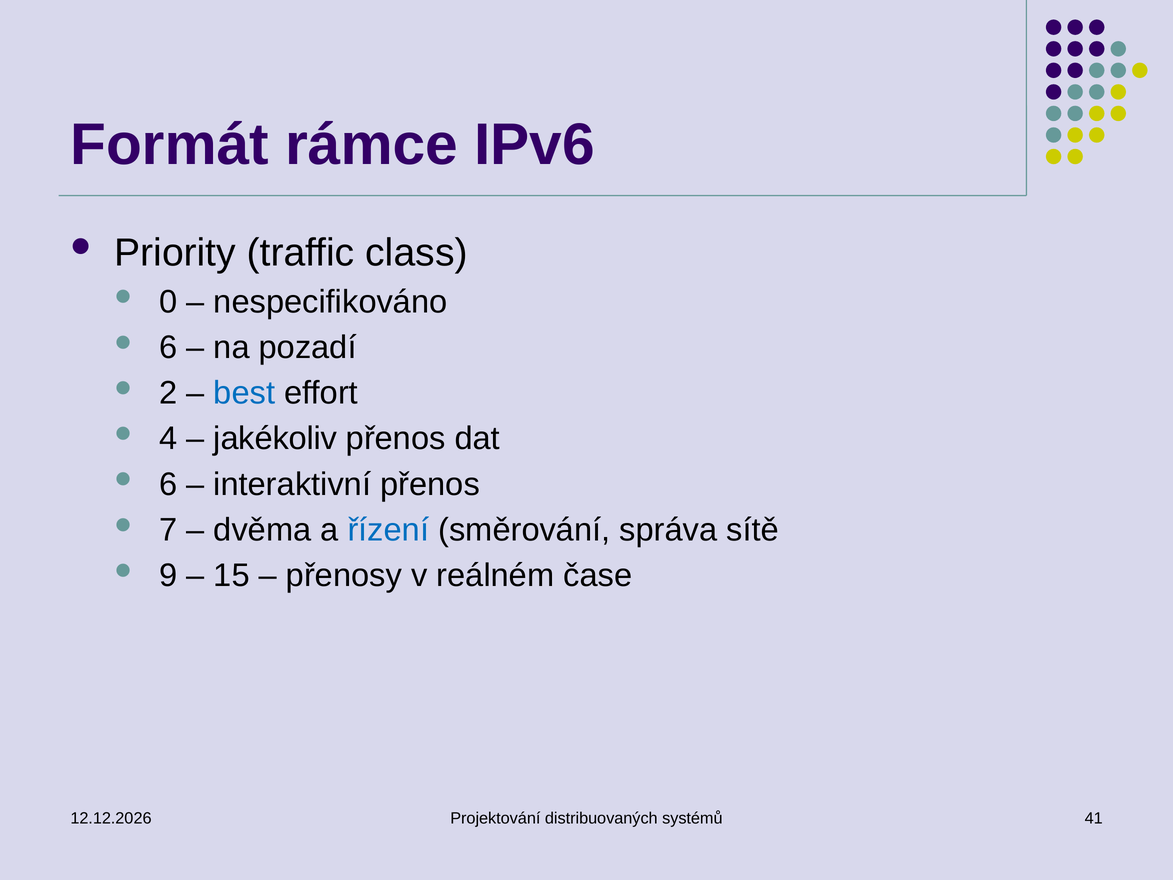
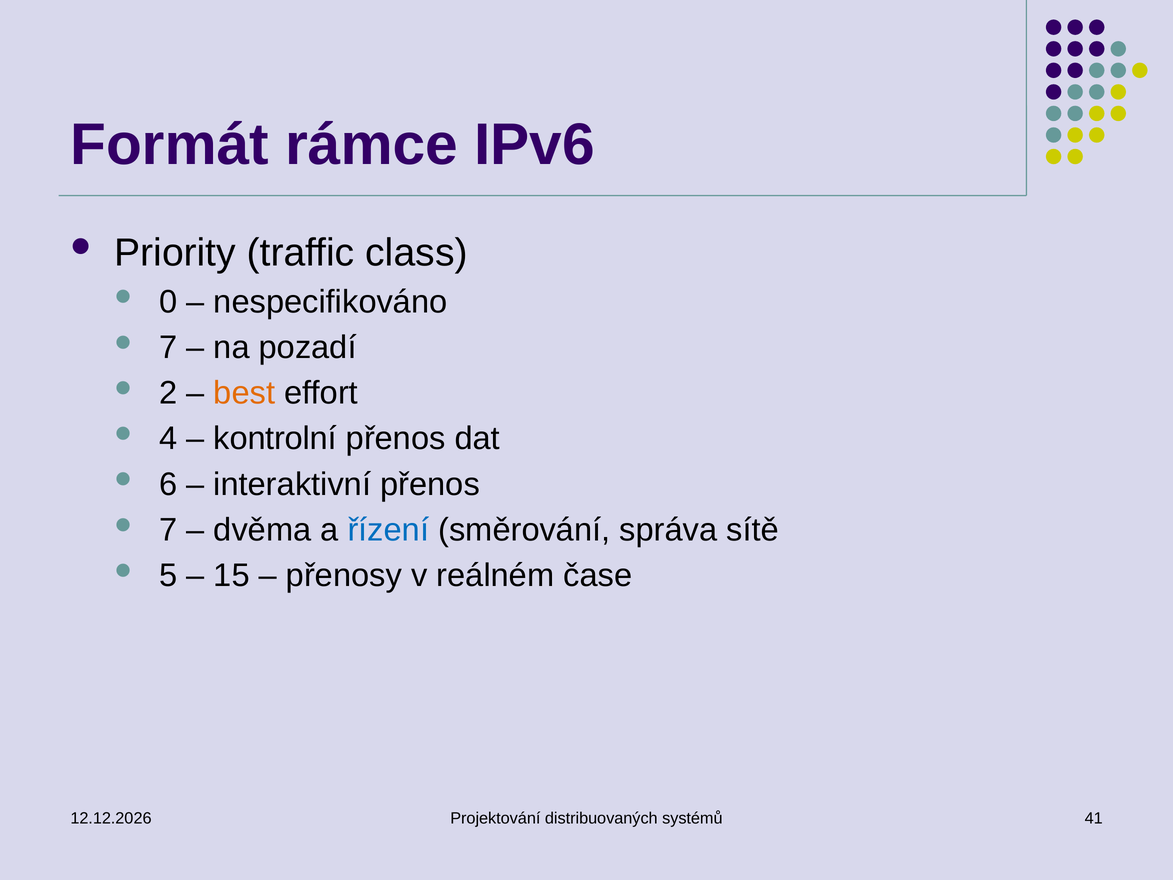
6: 6 -> 7 (168, 347)
best colour: blue -> orange (244, 393)
jakékoliv: jakékoliv -> kontrolní (275, 439)
9: 9 -> 5 (168, 575)
